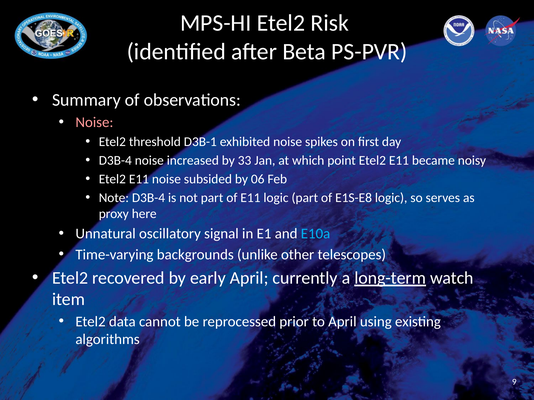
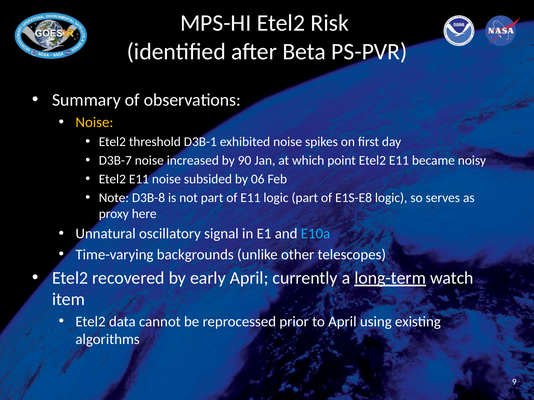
Noise colour: pink -> yellow (94, 123)
D3B-4: D3B-4 -> D3B-7 (115, 161)
33: 33 -> 90 (245, 161)
Note D3B-4: D3B-4 -> D3B-8 (148, 198)
